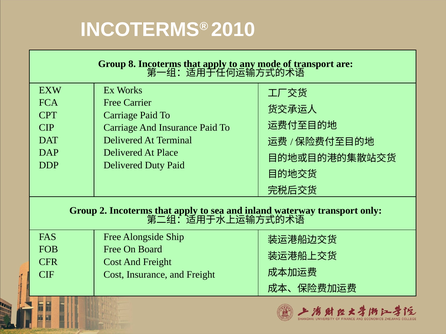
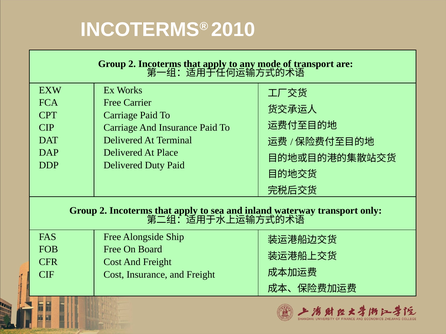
8: 8 -> 2 (132, 64)
